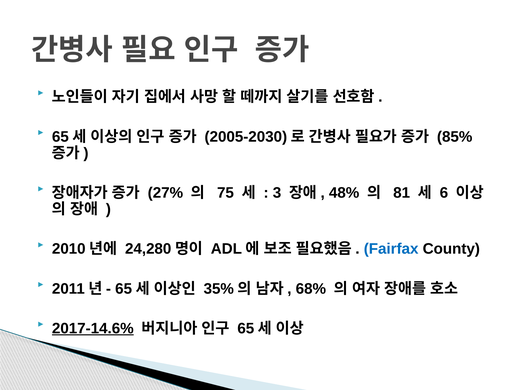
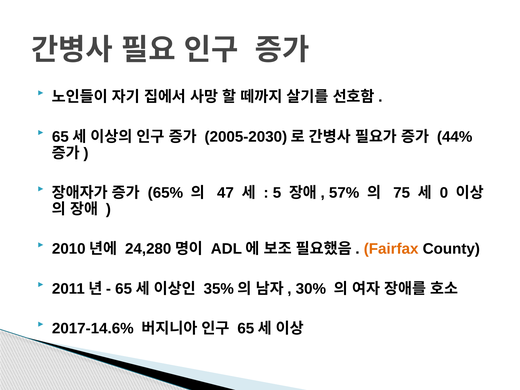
85%: 85% -> 44% (455, 137)
27%: 27% -> 65% (165, 193)
75: 75 -> 47 (225, 193)
3: 3 -> 5 (277, 193)
48%: 48% -> 57% (344, 193)
81: 81 -> 75 (402, 193)
6: 6 -> 0 (444, 193)
Fairfax colour: blue -> orange (391, 249)
68%: 68% -> 30% (311, 289)
2017-14.6% underline: present -> none (93, 328)
